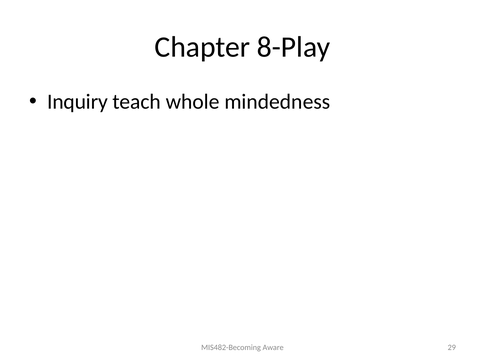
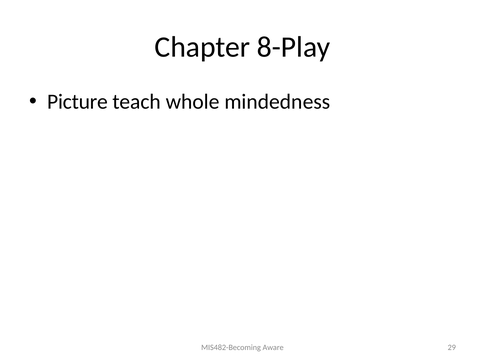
Inquiry: Inquiry -> Picture (78, 102)
